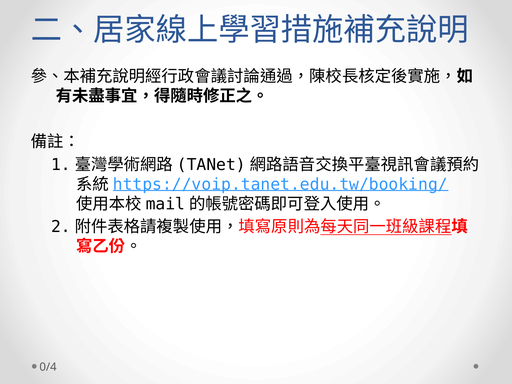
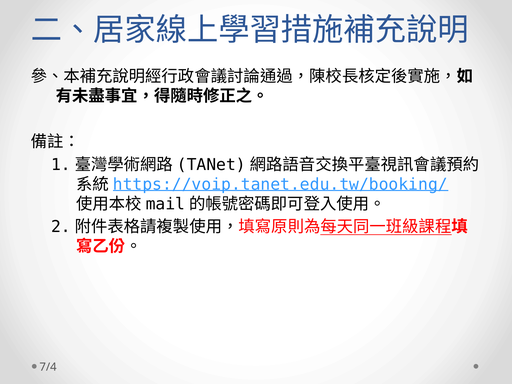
0/4: 0/4 -> 7/4 (48, 367)
